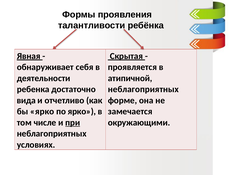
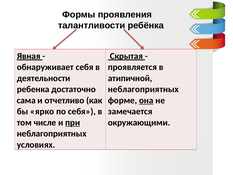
вида: вида -> сама (26, 100)
она underline: none -> present (146, 100)
по ярко: ярко -> себя (82, 111)
